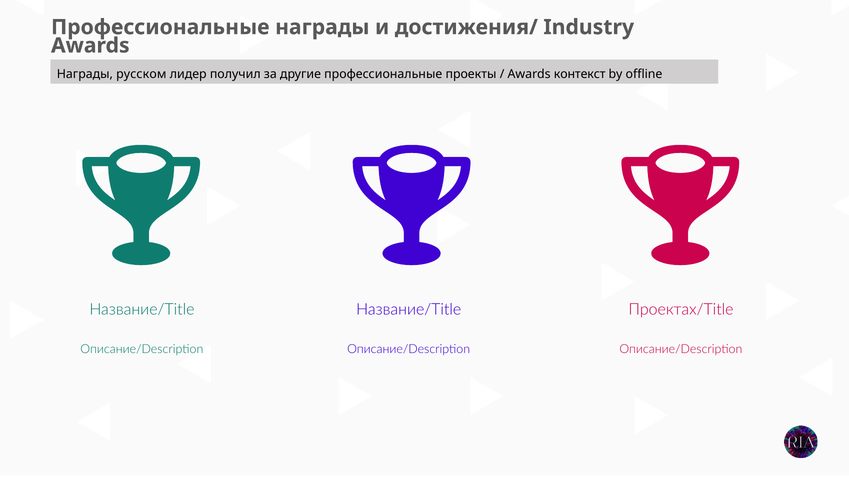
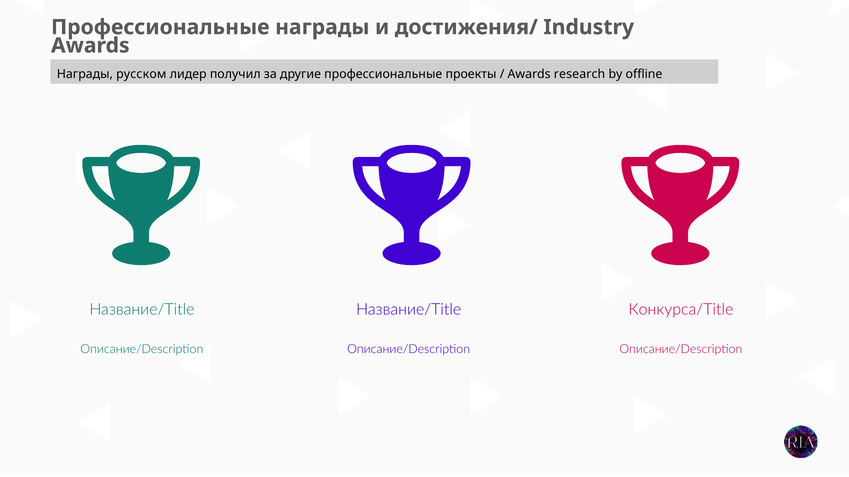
контекст: контекст -> research (580, 74)
Проектах/Title: Проектах/Title -> Конкурса/Title (681, 310)
